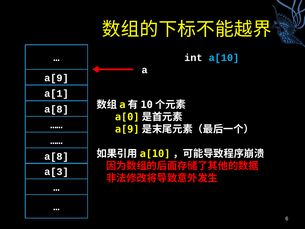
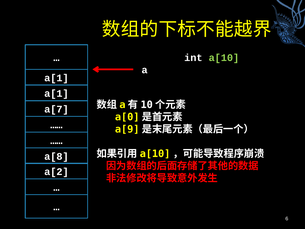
a[10 colour: light blue -> light green (224, 58)
a[9: a[9 -> a[1 (56, 78)
a[8: a[8 -> a[7 (56, 109)
a[3: a[3 -> a[2 (56, 172)
